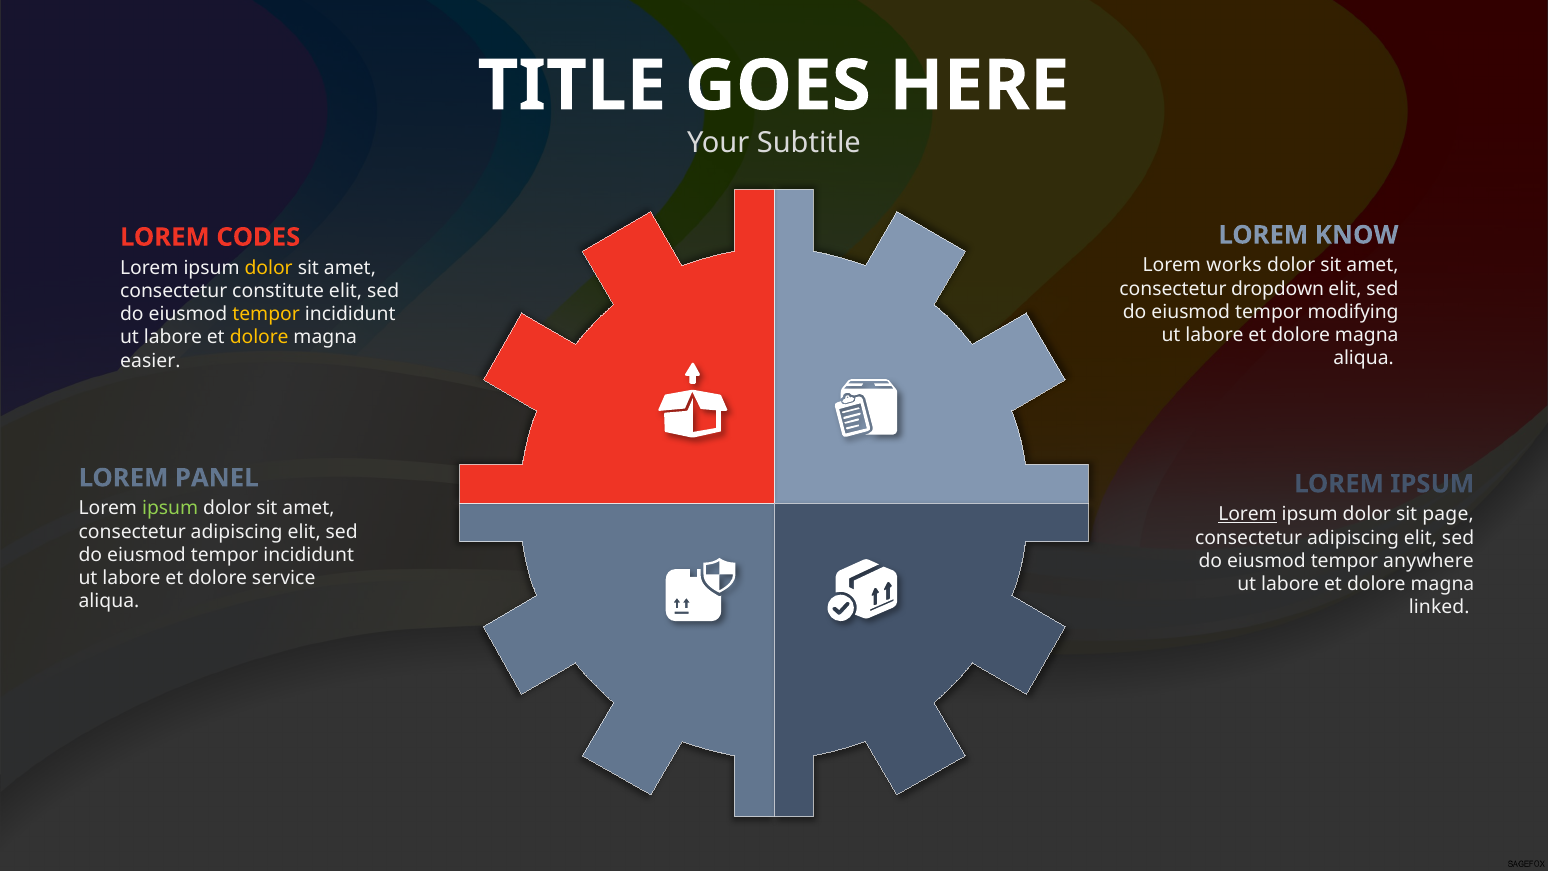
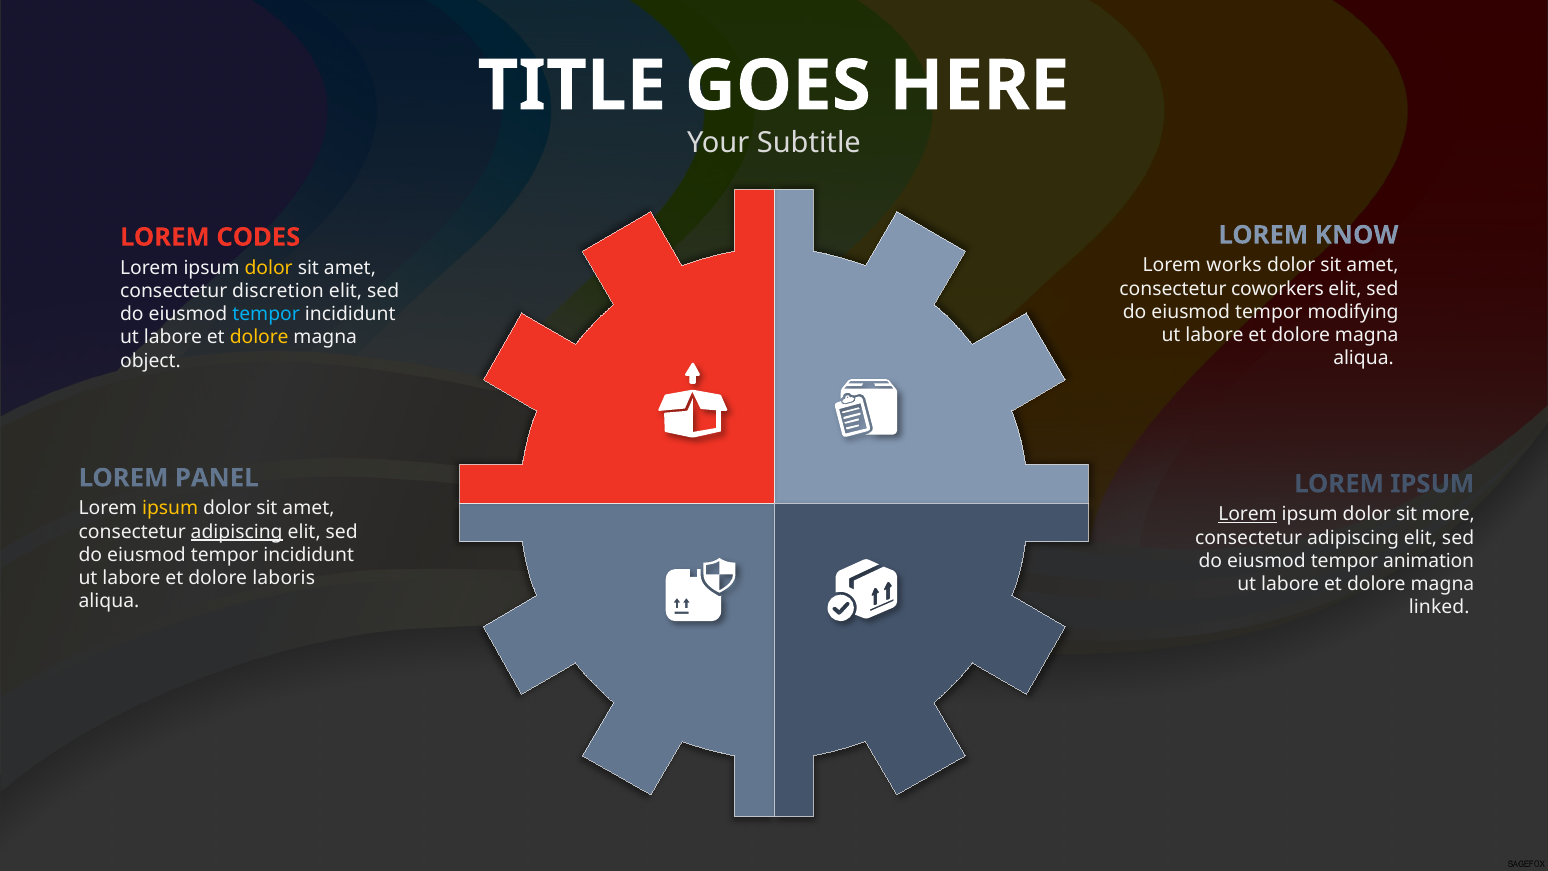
dropdown: dropdown -> coworkers (1278, 289)
constitute: constitute -> discretion (278, 291)
tempor colour: yellow -> light blue (266, 314)
easier: easier -> object (150, 361)
ipsum colour: light green -> yellow (170, 508)
page: page -> more (1448, 514)
adipiscing underline: none -> present (237, 532)
anywhere: anywhere -> animation (1429, 561)
service: service -> laboris (284, 578)
